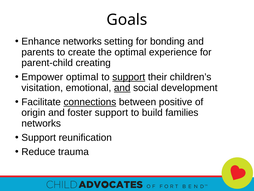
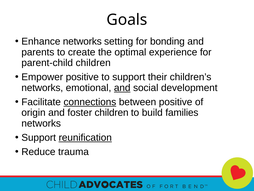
parent-child creating: creating -> children (93, 63)
Empower optimal: optimal -> positive (82, 77)
support underline: present -> none (129, 77)
visitation: visitation -> networks (42, 88)
foster support: support -> children (112, 112)
reunification underline: none -> present (85, 137)
